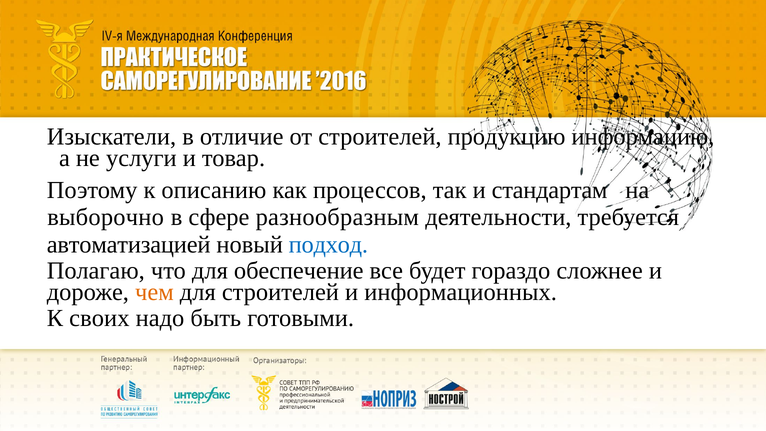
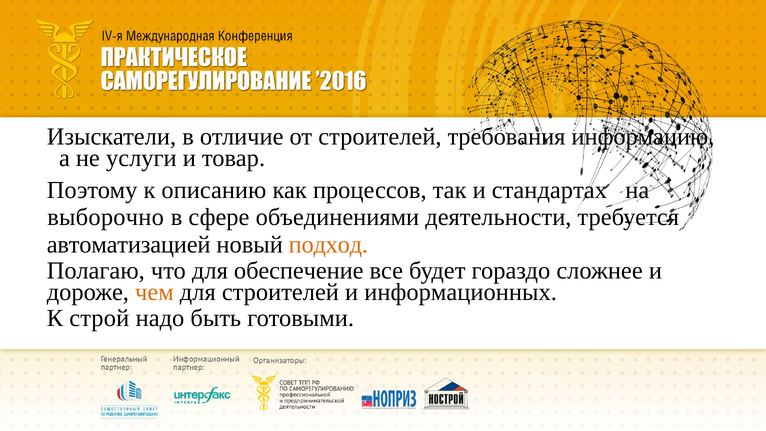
продукцию: продукцию -> требования (507, 137)
стандартам: стандартам -> стандартах (549, 190)
разнообразным: разнообразным -> объединениями (337, 217)
подход colour: blue -> orange (328, 244)
своих: своих -> строй (99, 318)
